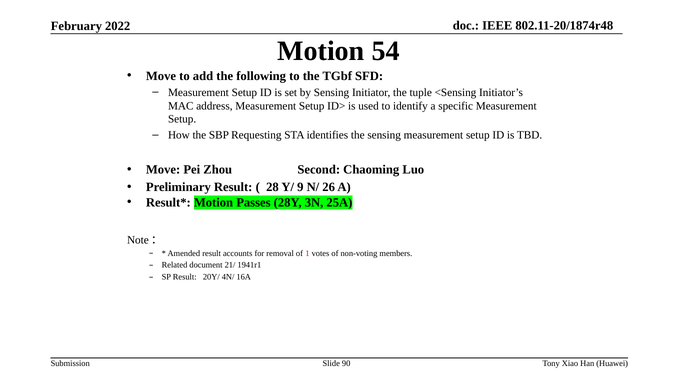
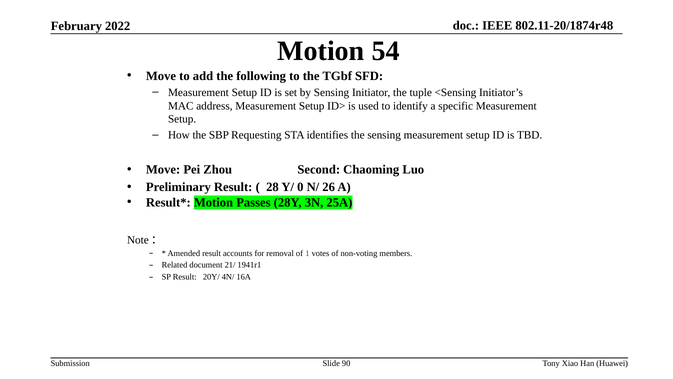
9: 9 -> 0 (300, 187)
